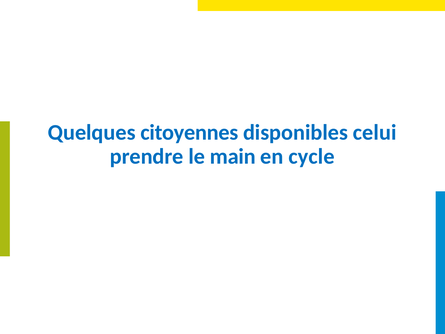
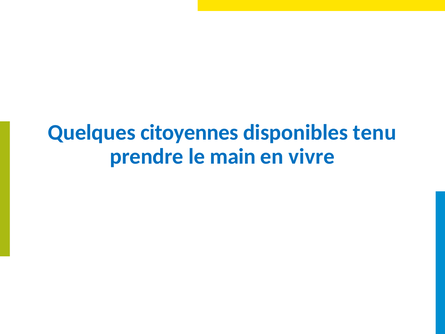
celui: celui -> tenu (375, 132)
cycle: cycle -> vivre (311, 156)
